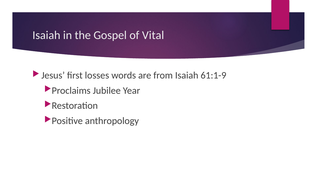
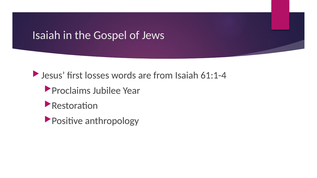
Vital: Vital -> Jews (153, 35)
61:1-9: 61:1-9 -> 61:1-4 (213, 76)
